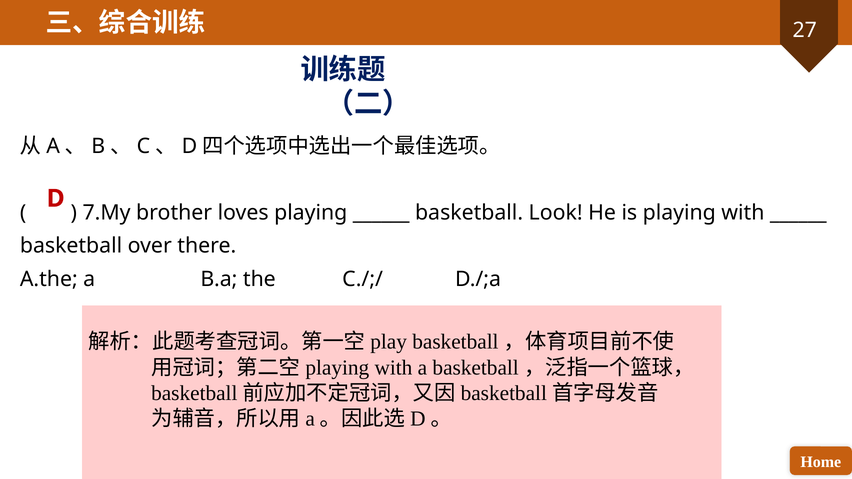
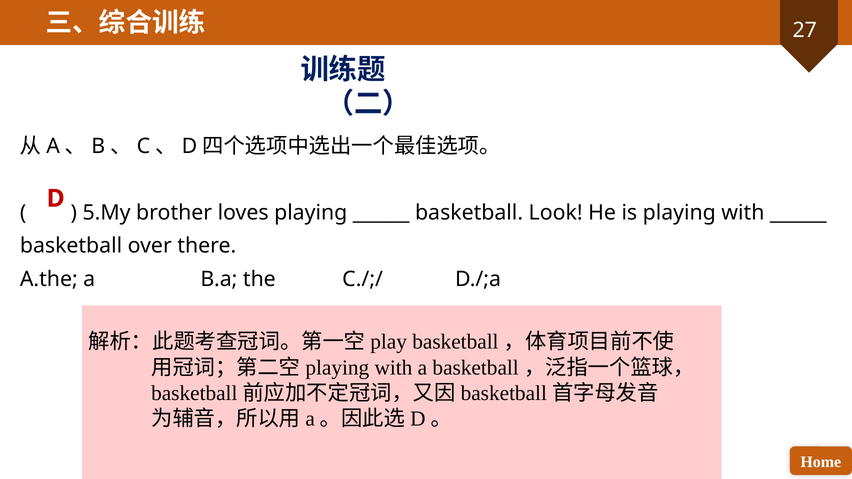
7.My: 7.My -> 5.My (107, 213)
